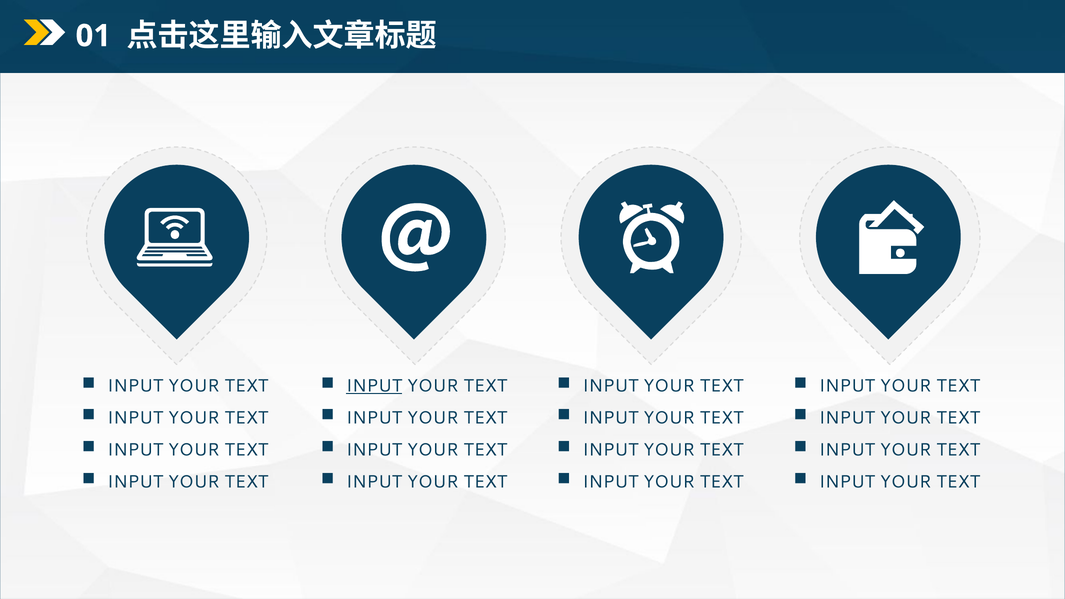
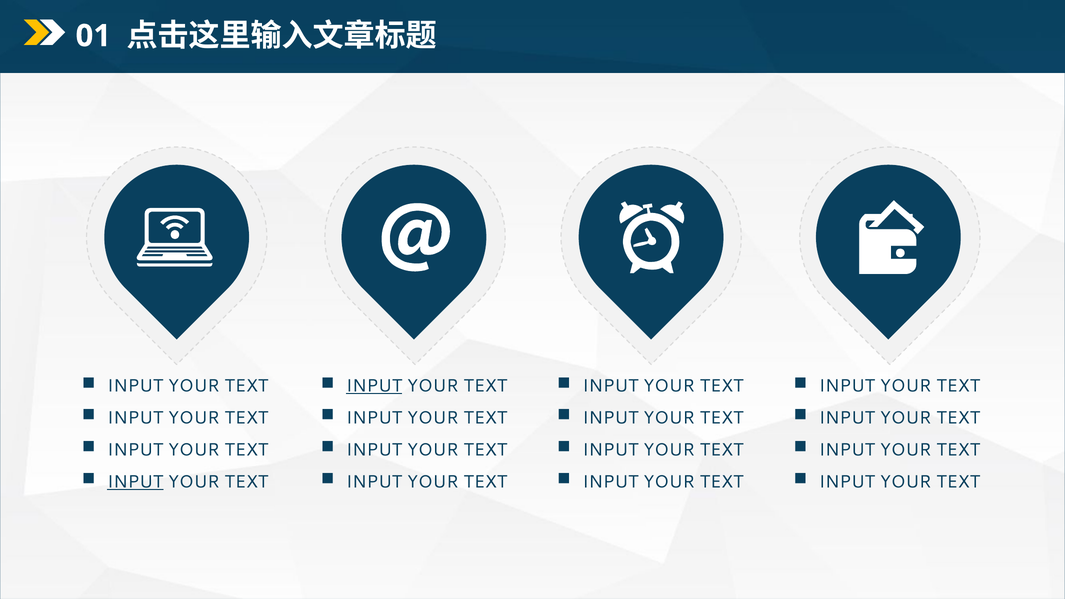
INPUT underline: none -> present (135, 482)
